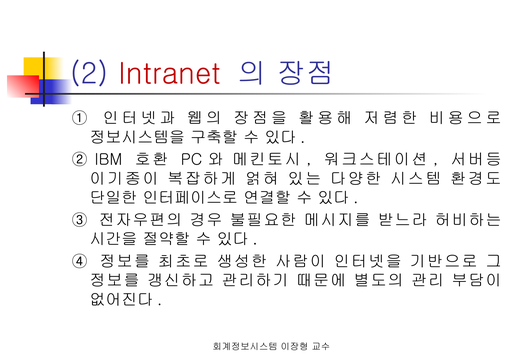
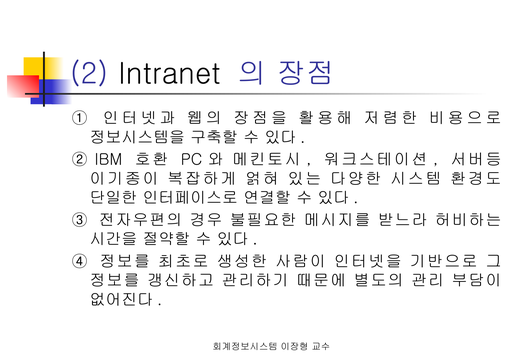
Intranet colour: red -> black (169, 74)
